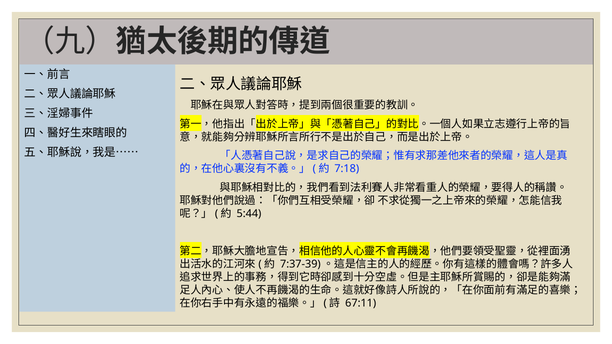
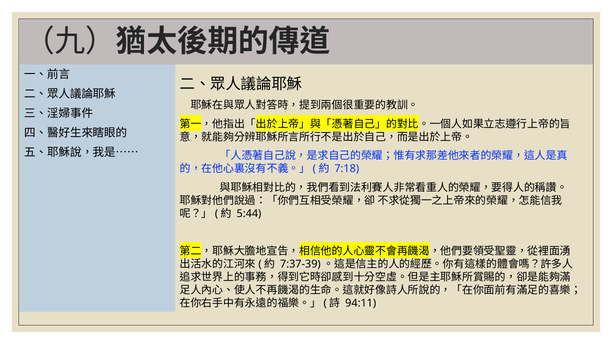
67:11: 67:11 -> 94:11 (361, 303)
